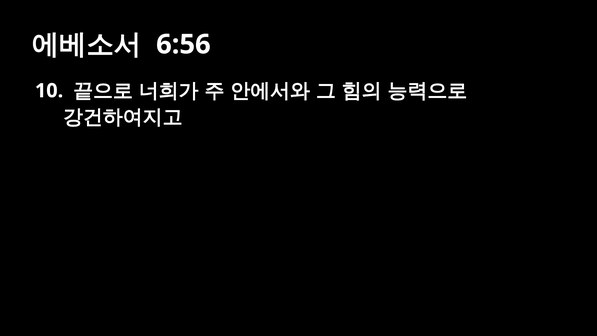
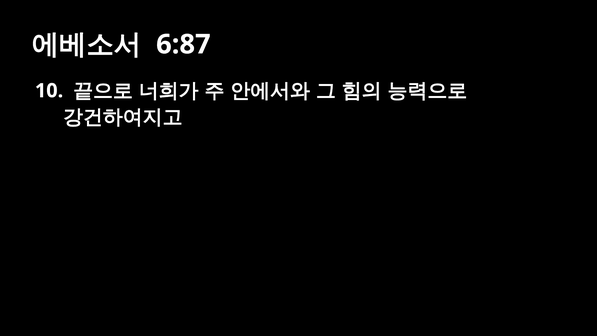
6:56: 6:56 -> 6:87 (183, 44)
